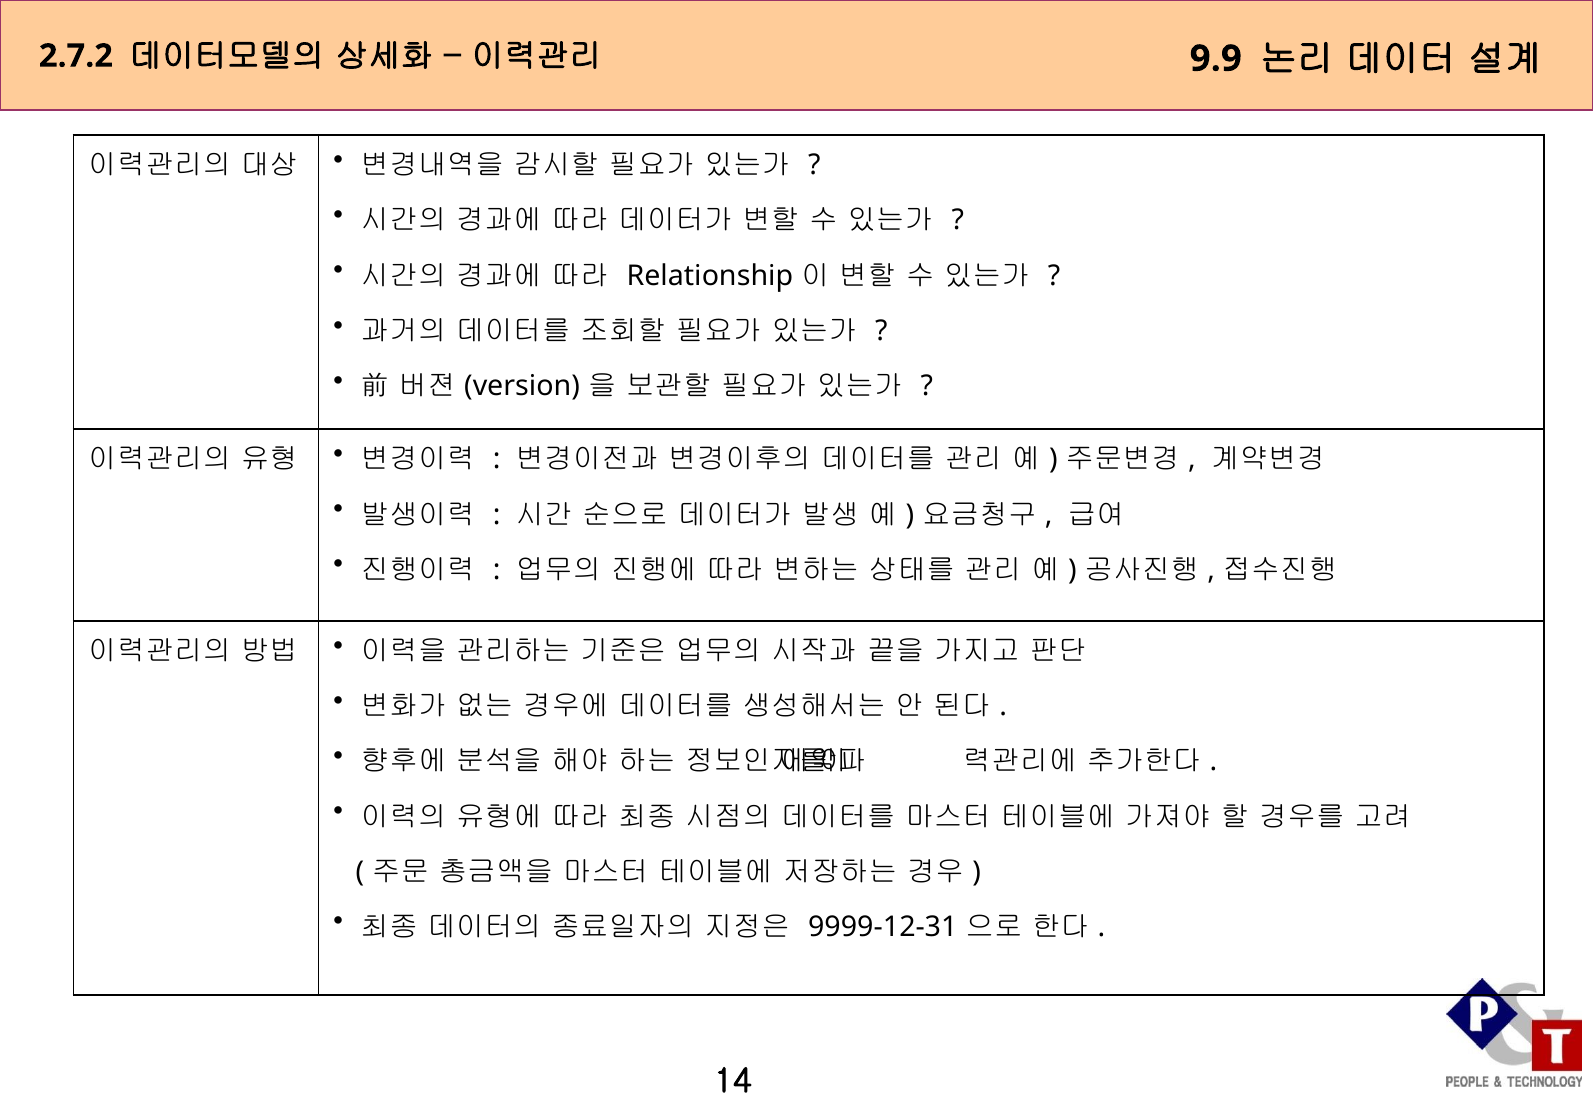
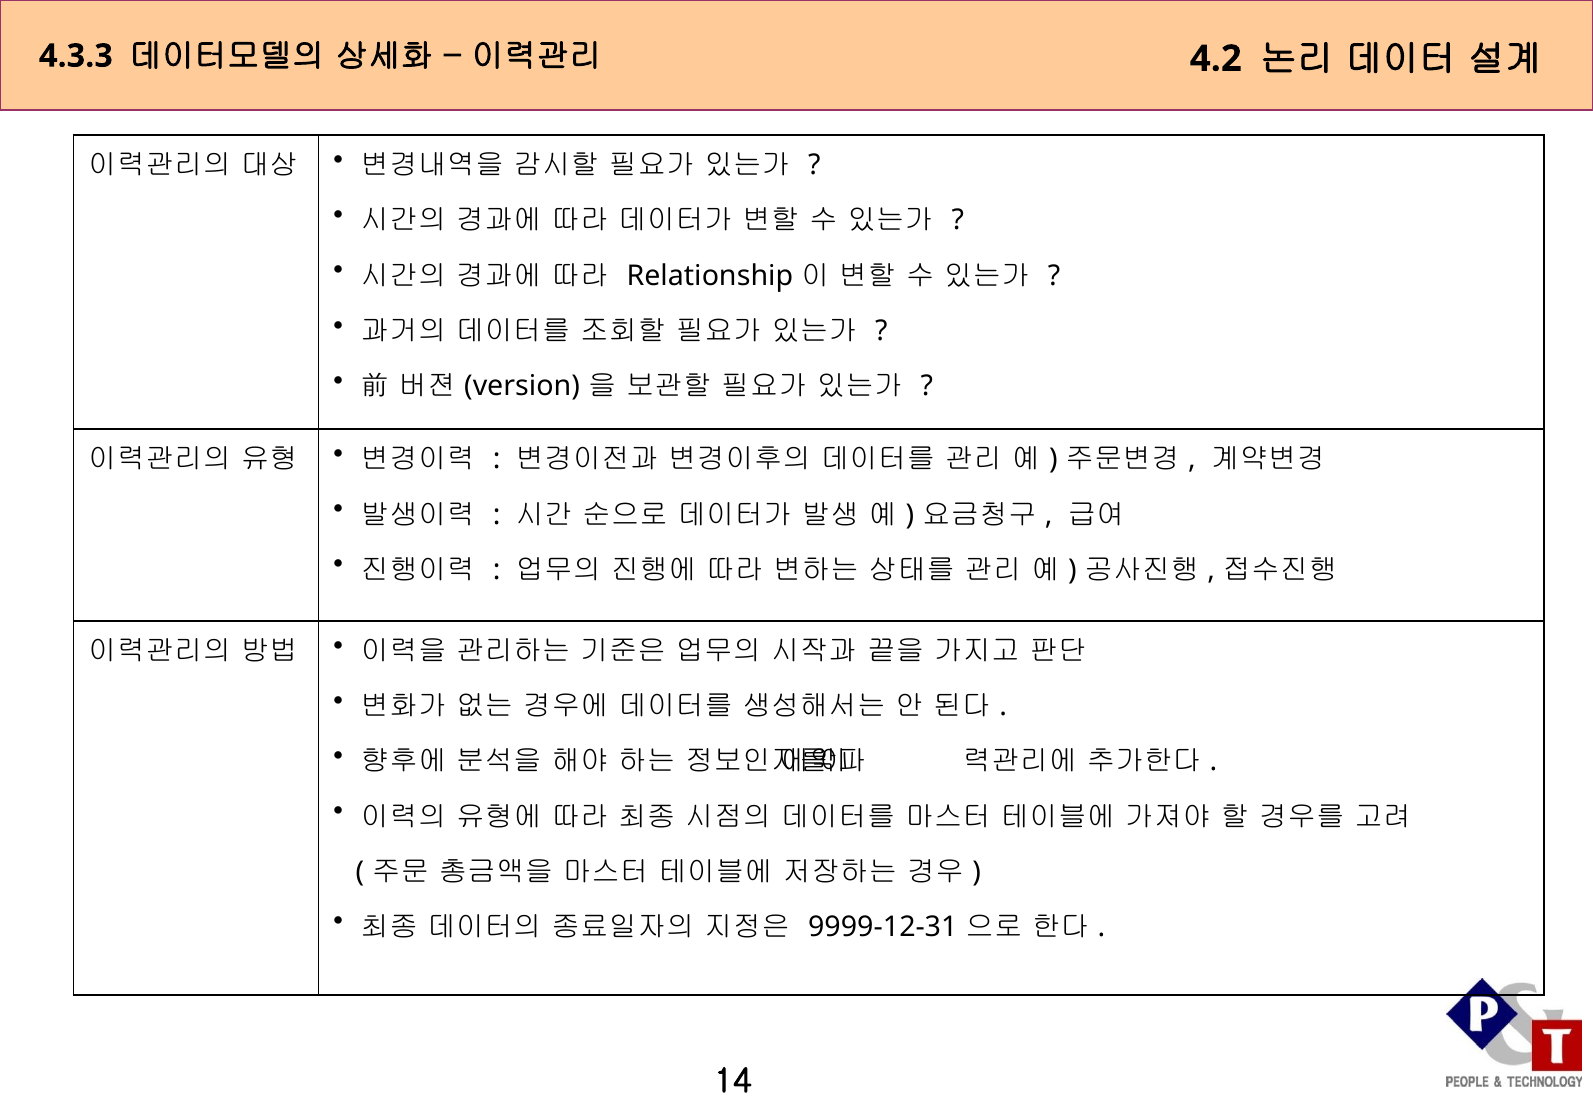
2.7.2: 2.7.2 -> 4.3.3 (76, 56)
9.9: 9.9 -> 4.2 (1216, 59)
